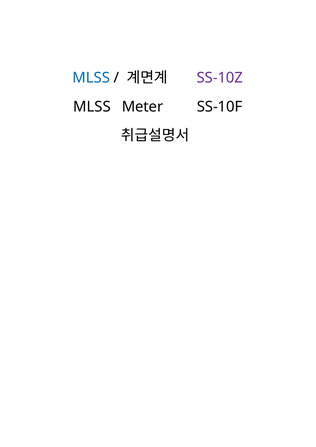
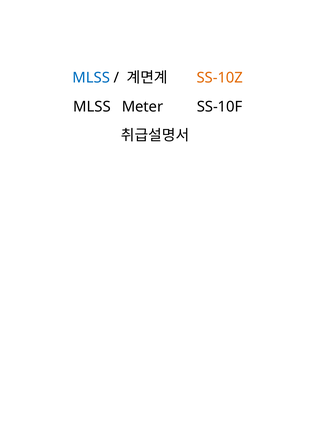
SS-10Z colour: purple -> orange (220, 78)
